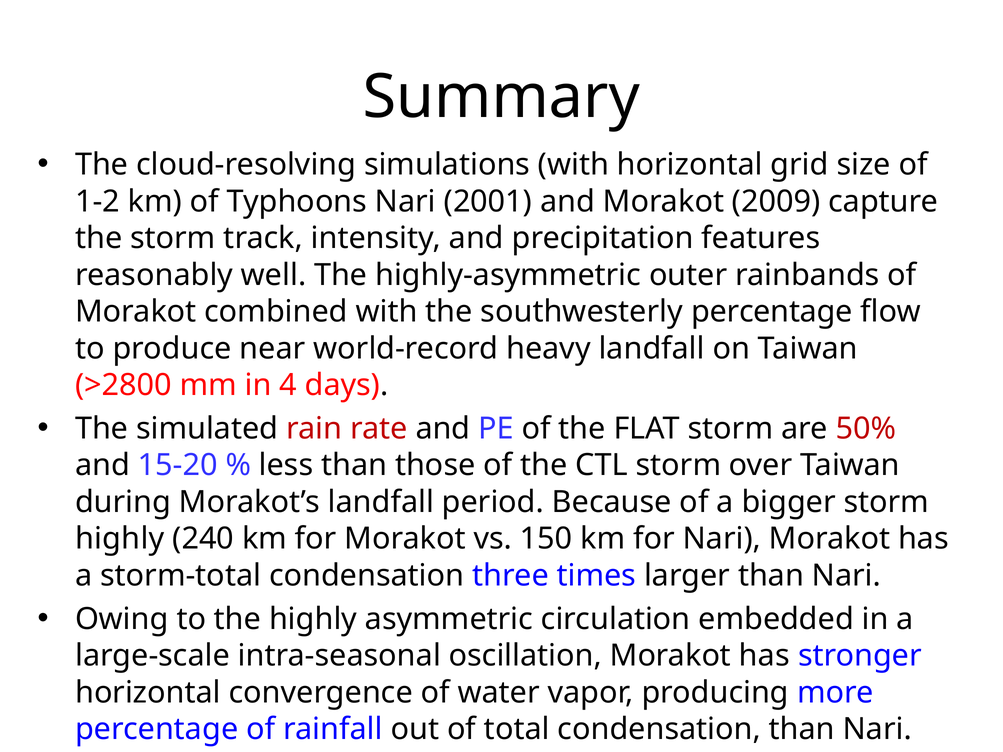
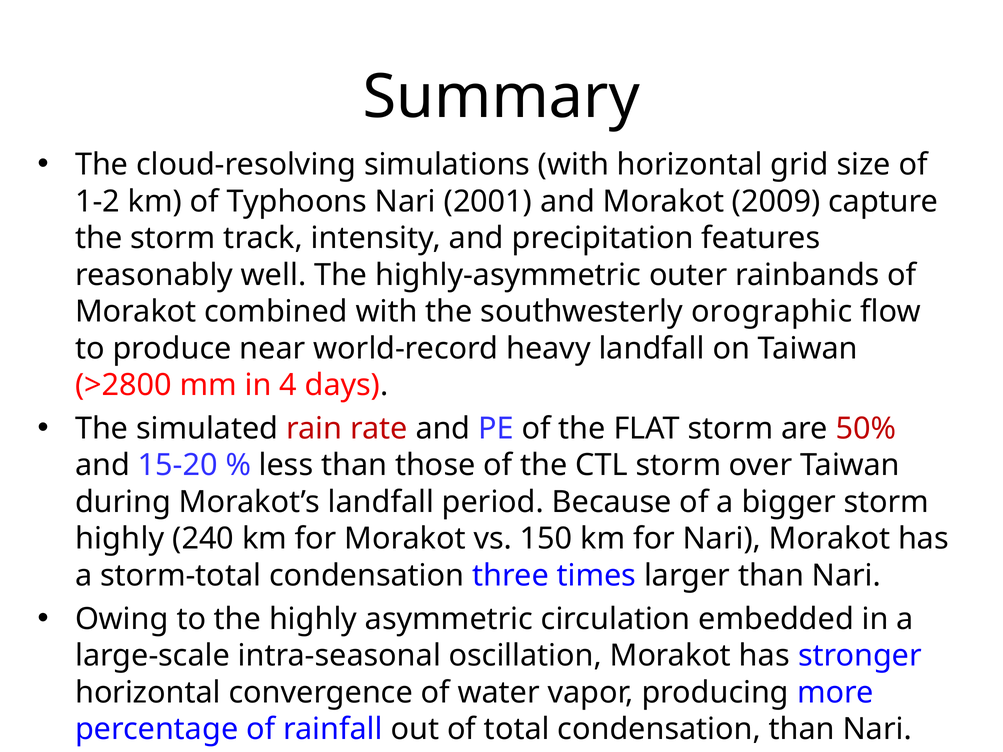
southwesterly percentage: percentage -> orographic (772, 312)
